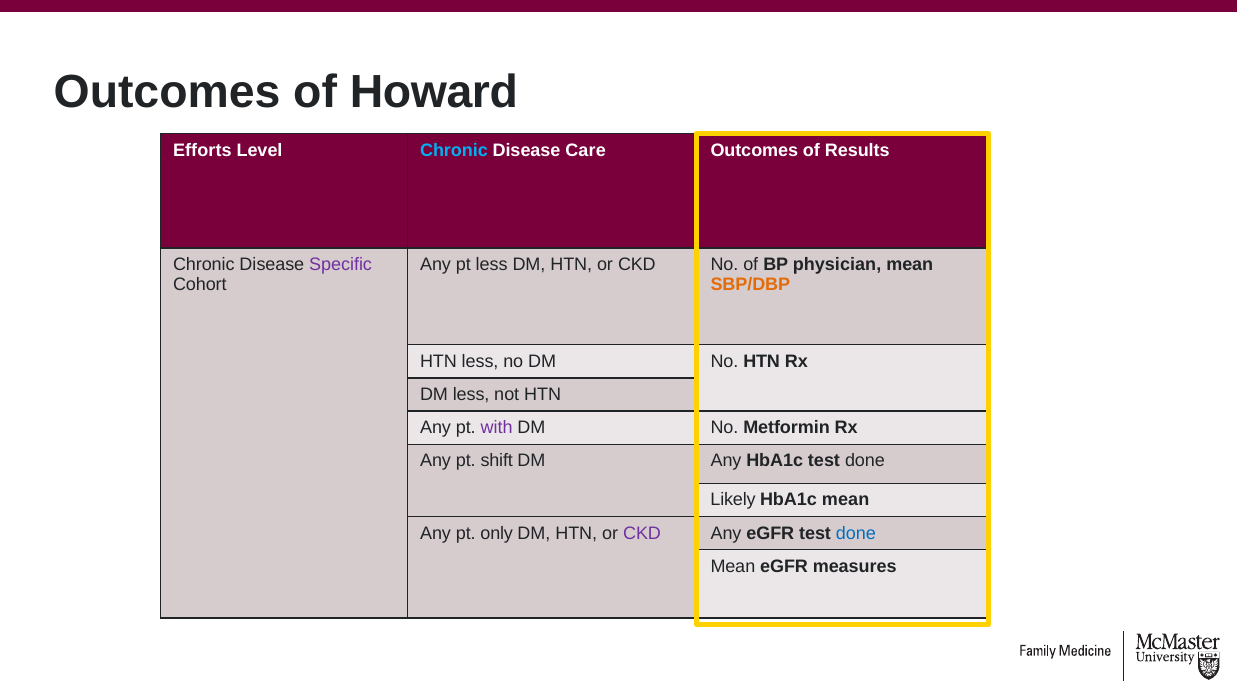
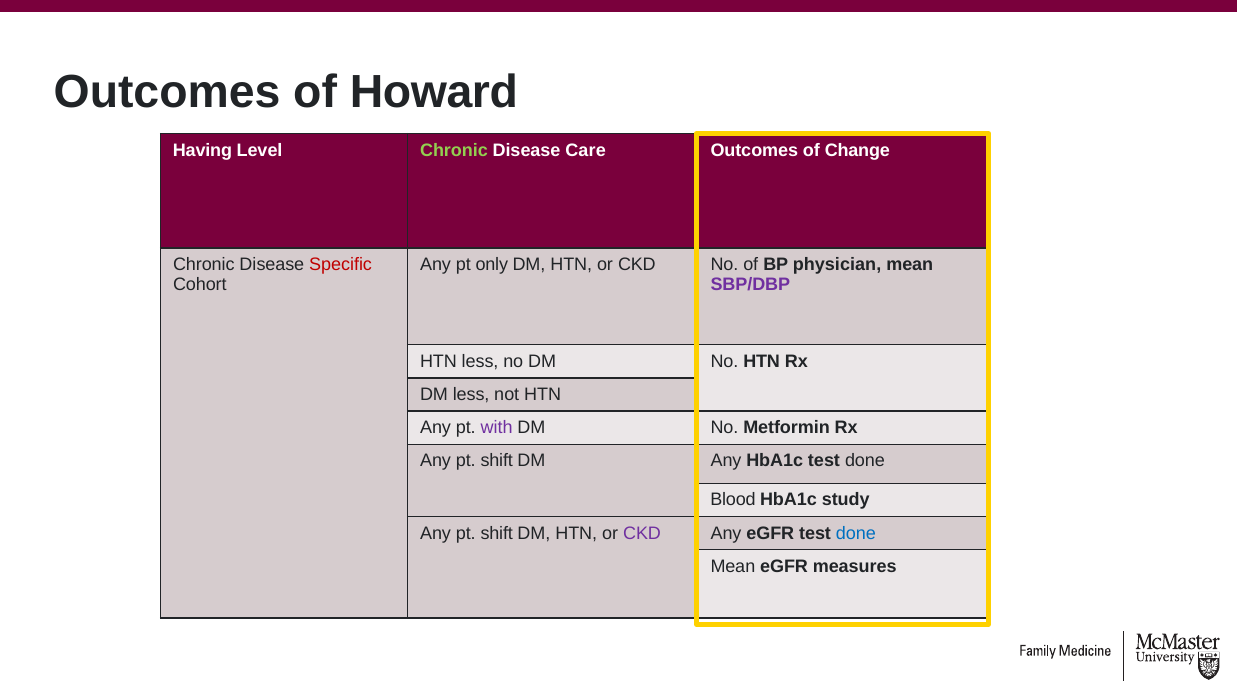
Efforts: Efforts -> Having (202, 150)
Chronic colour: light blue -> light green (454, 150)
Results: Results -> Change (857, 150)
Specific colour: purple -> red (341, 264)
pt less: less -> only (492, 264)
SBP/DBP colour: orange -> purple (750, 284)
Likely: Likely -> Blood (733, 500)
HbA1c mean: mean -> study (846, 500)
only: only -> shift (497, 533)
